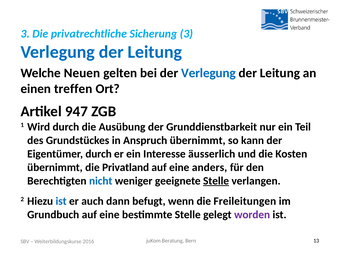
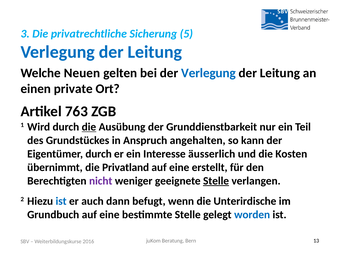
Sicherung 3: 3 -> 5 (186, 34)
treffen: treffen -> private (73, 89)
947: 947 -> 763 (76, 111)
die underline: none -> present (89, 127)
Anspruch übernimmt: übernimmt -> angehalten (198, 140)
anders: anders -> erstellt (210, 167)
nicht colour: blue -> purple (101, 181)
Freileitungen: Freileitungen -> Unterirdische (245, 201)
worden colour: purple -> blue (252, 214)
